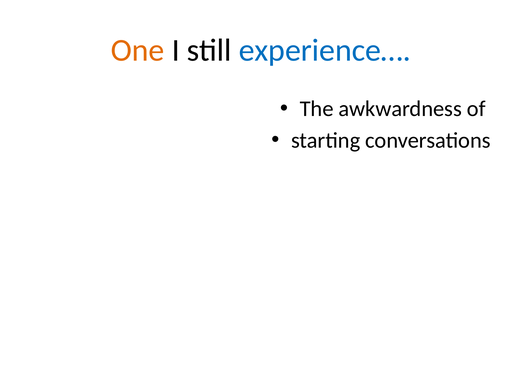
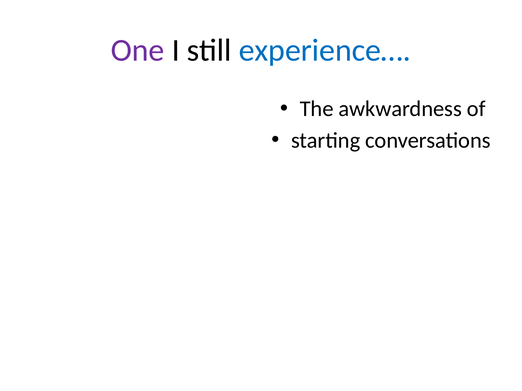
One colour: orange -> purple (138, 51)
